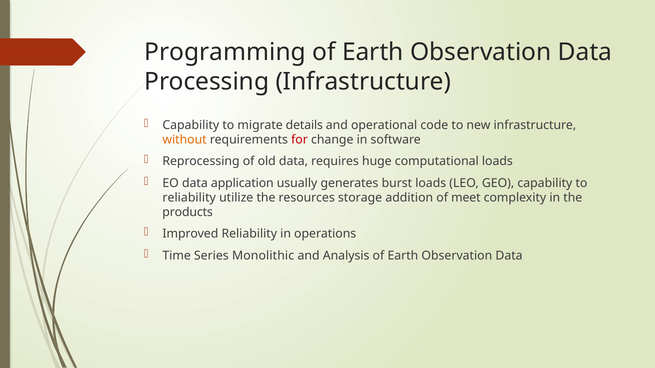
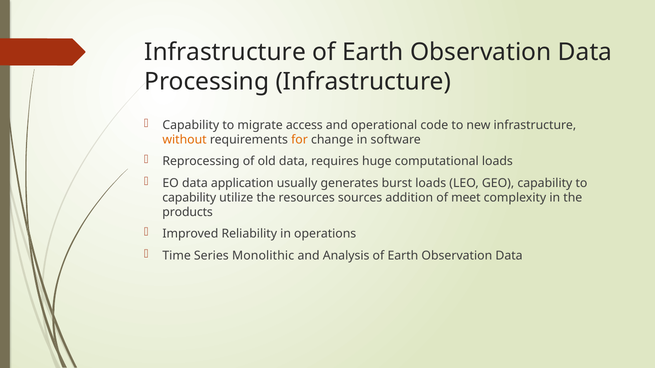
Programming: Programming -> Infrastructure (225, 52)
details: details -> access (304, 125)
for colour: red -> orange (299, 140)
reliability: reliability -> capability (189, 198)
storage: storage -> sources (360, 198)
